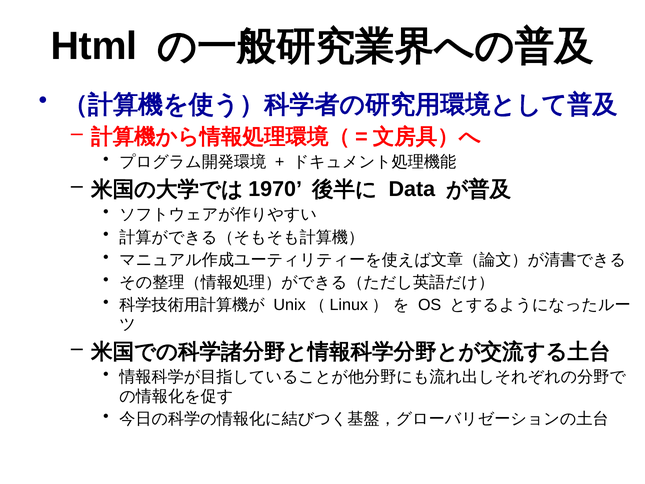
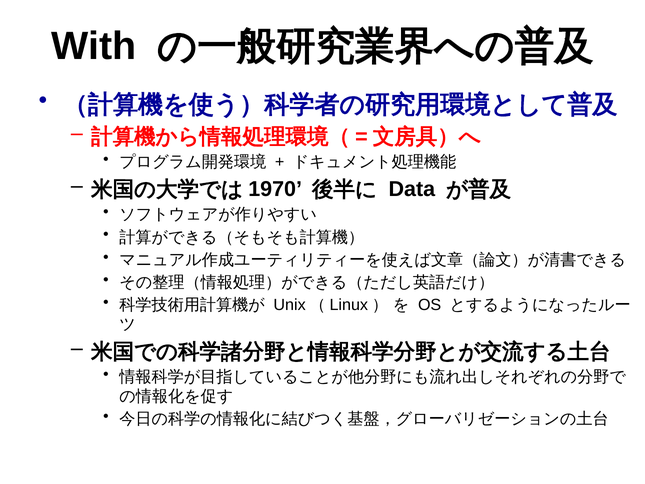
Html: Html -> With (94, 46)
